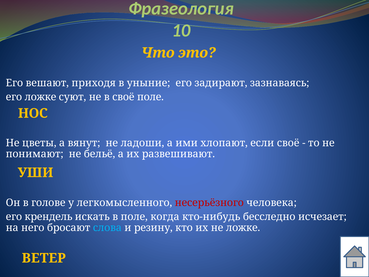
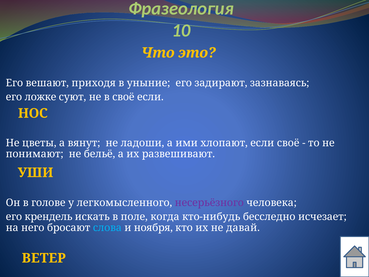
своё поле: поле -> если (150, 97)
несерьёзного colour: red -> purple (209, 203)
резину: резину -> ноября (153, 228)
не ложке: ложке -> давай (243, 228)
